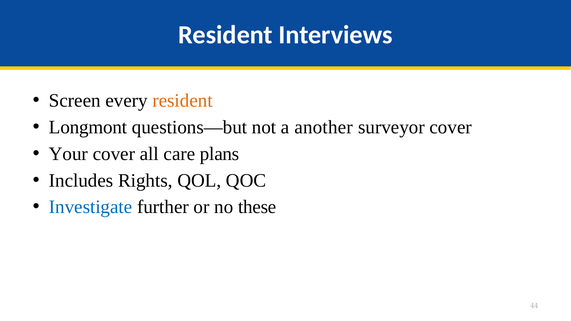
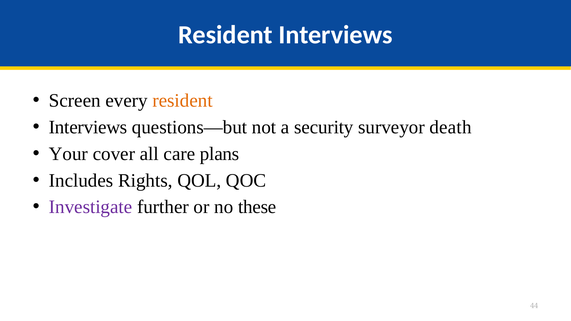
Longmont: Longmont -> Interviews (88, 127)
another: another -> security (324, 127)
surveyor cover: cover -> death (451, 127)
Investigate colour: blue -> purple (91, 207)
